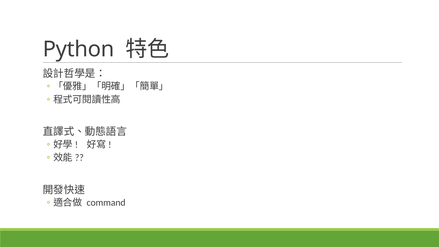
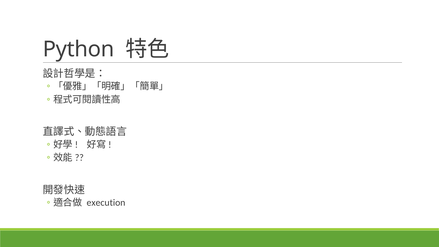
command: command -> execution (106, 203)
